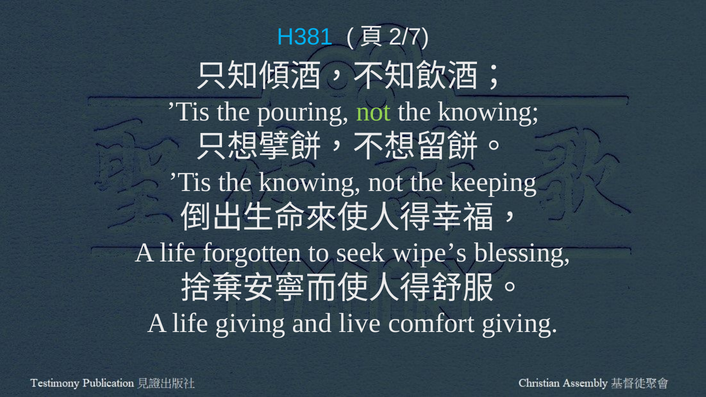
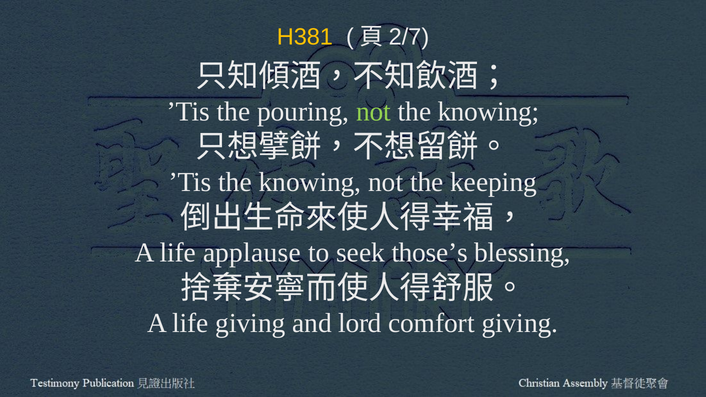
H381 colour: light blue -> yellow (305, 37)
forgotten: forgotten -> applause (252, 253)
wipe’s: wipe’s -> those’s (430, 253)
live: live -> lord (360, 323)
